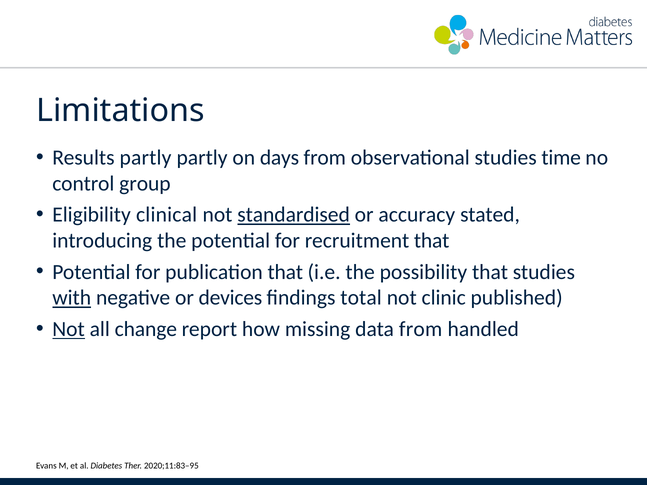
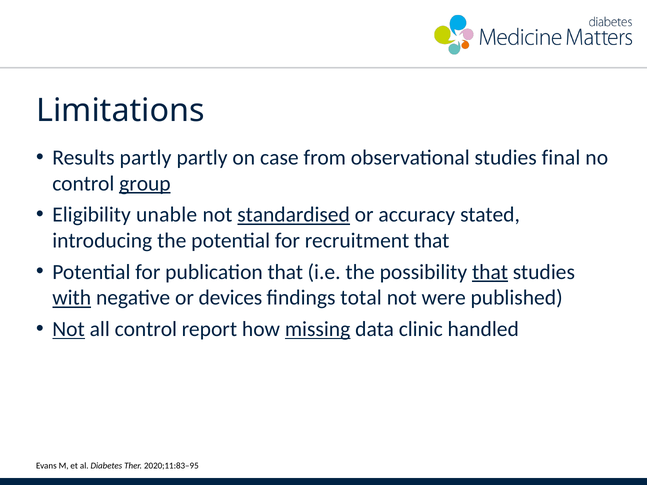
days: days -> case (279, 158)
time: time -> final (561, 158)
group underline: none -> present (145, 184)
clinical: clinical -> unable (167, 215)
that underline: none -> present (490, 272)
clinic: clinic -> were (444, 298)
all change: change -> control (146, 329)
missing underline: none -> present (318, 329)
data from: from -> clinic (421, 329)
